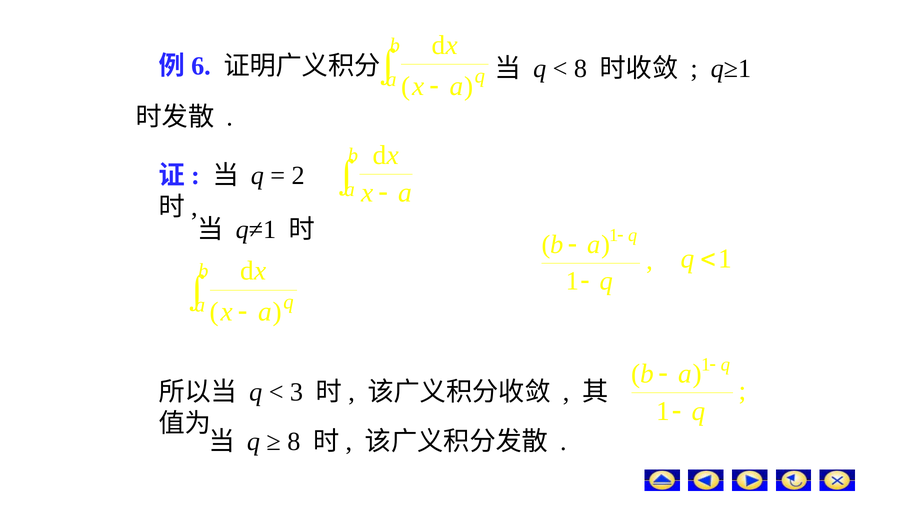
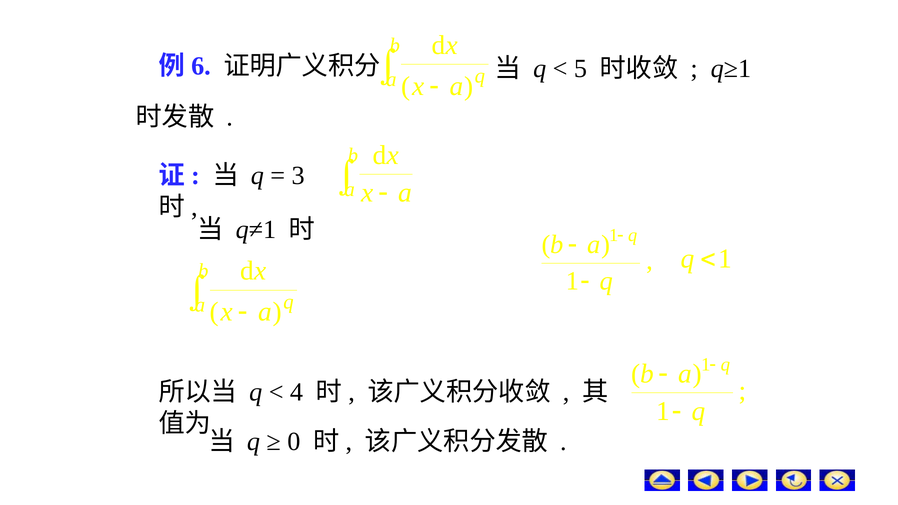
8: 8 -> 5 (580, 69)
2: 2 -> 3 (298, 176)
3: 3 -> 4 (297, 392)
8: 8 -> 0 (294, 442)
